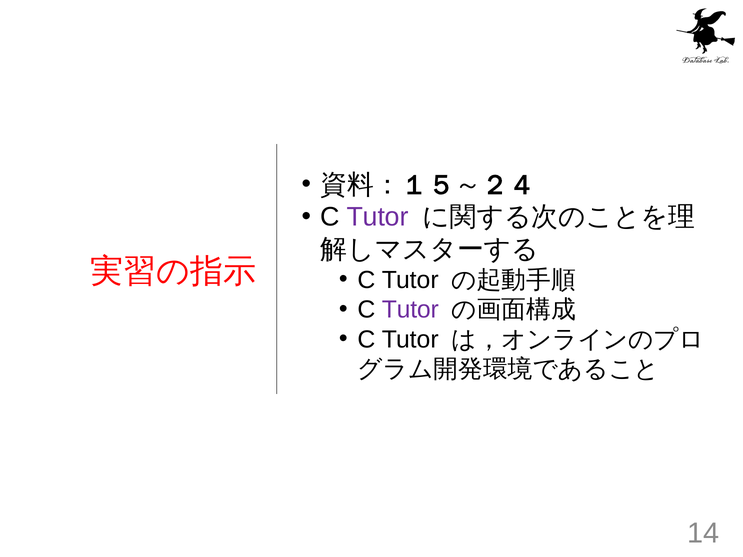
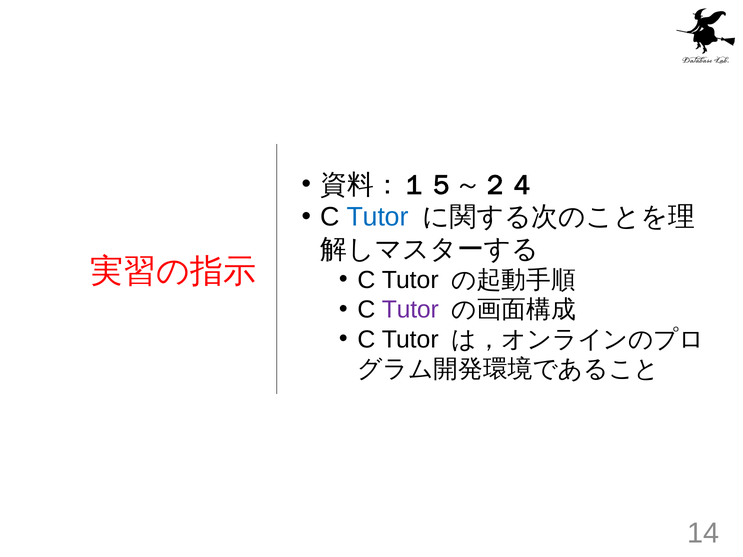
Tutor colour: purple -> blue (378, 217)
